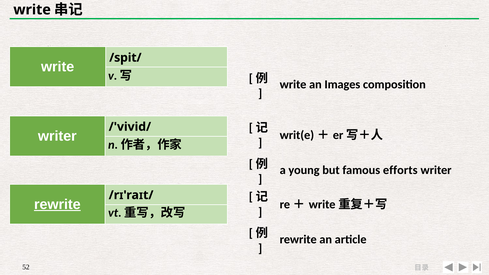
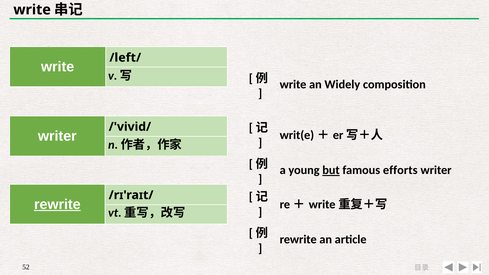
/spit/: /spit/ -> /left/ (125, 58)
Images: Images -> Widely (342, 85)
but underline: none -> present (331, 170)
